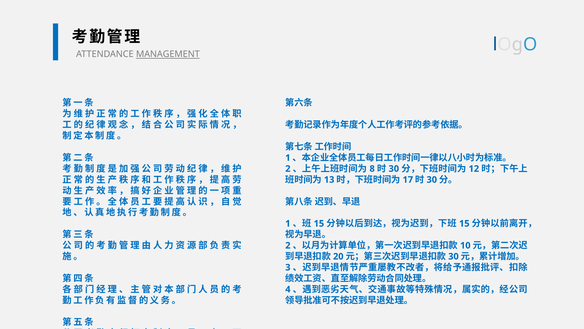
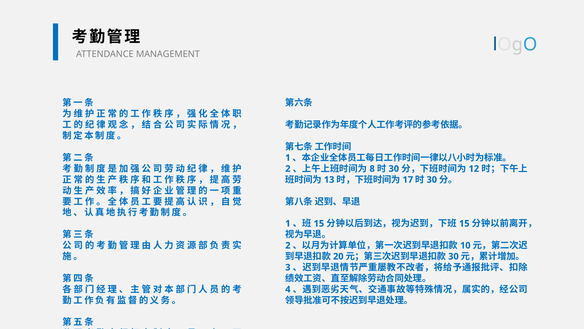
MANAGEMENT underline: present -> none (168, 54)
